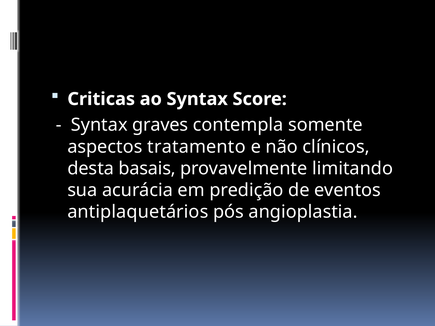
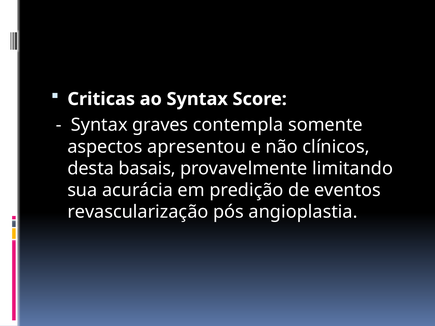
tratamento: tratamento -> apresentou (197, 147)
antiplaquetários: antiplaquetários -> revascularização (138, 212)
